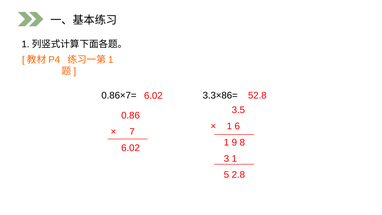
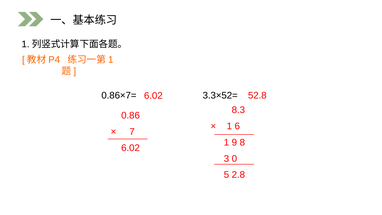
3.3×86=: 3.3×86= -> 3.3×52= (220, 95)
3.5: 3.5 -> 8.3 (238, 110)
3 1: 1 -> 0 (234, 159)
